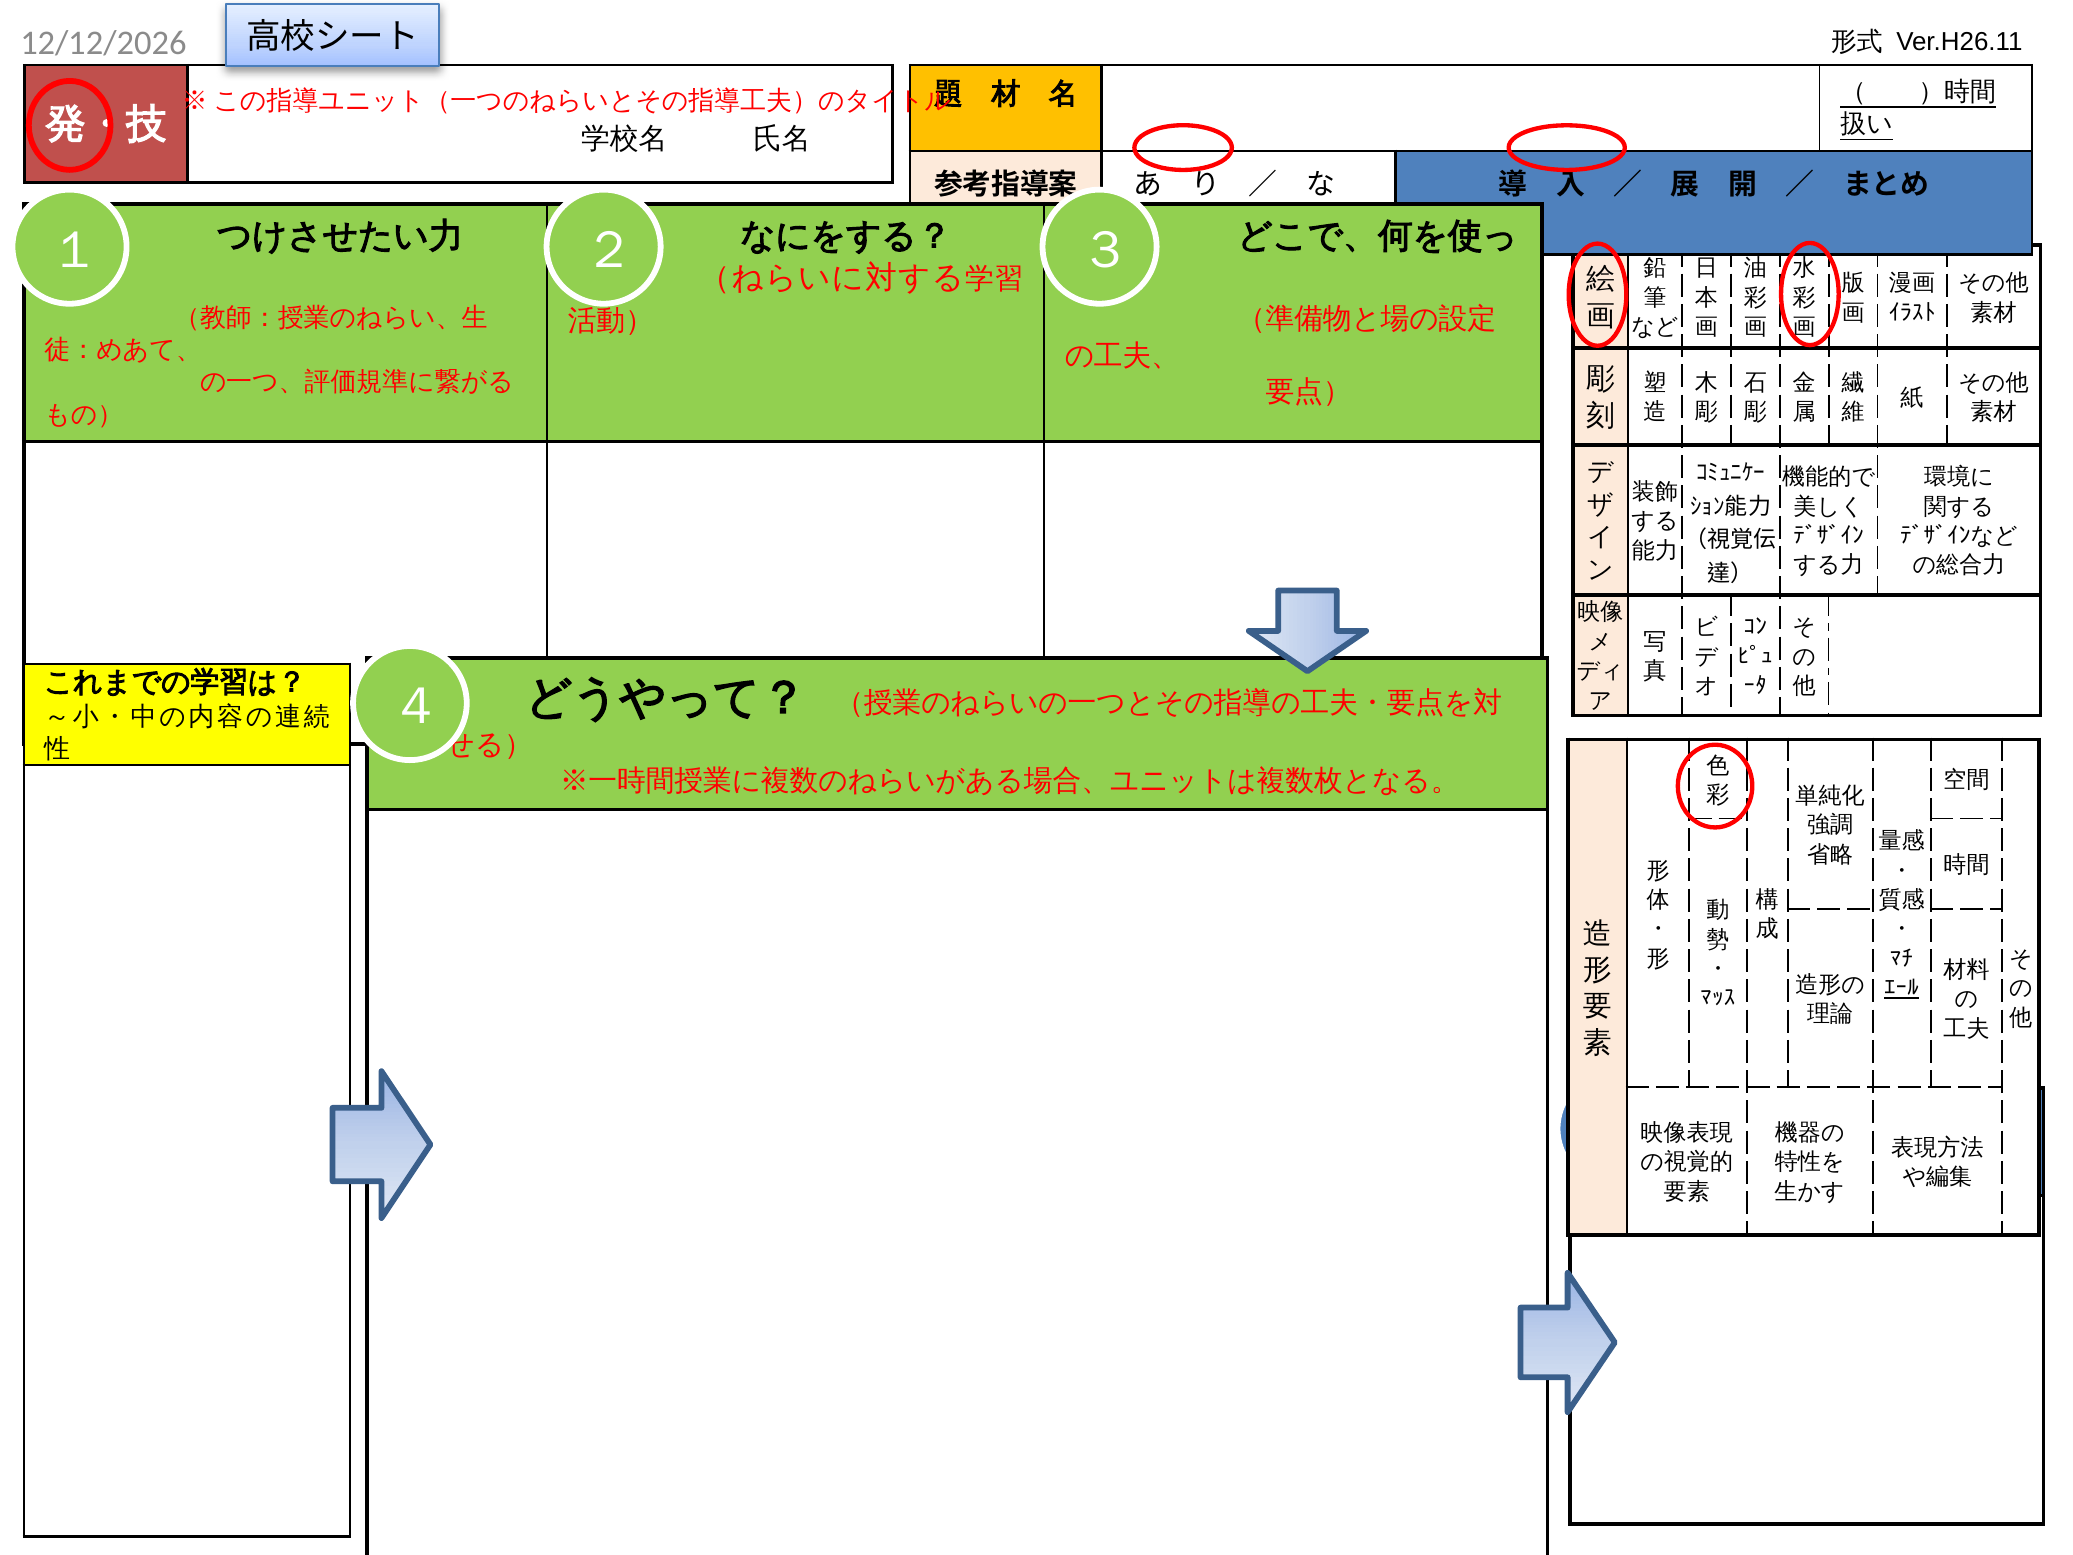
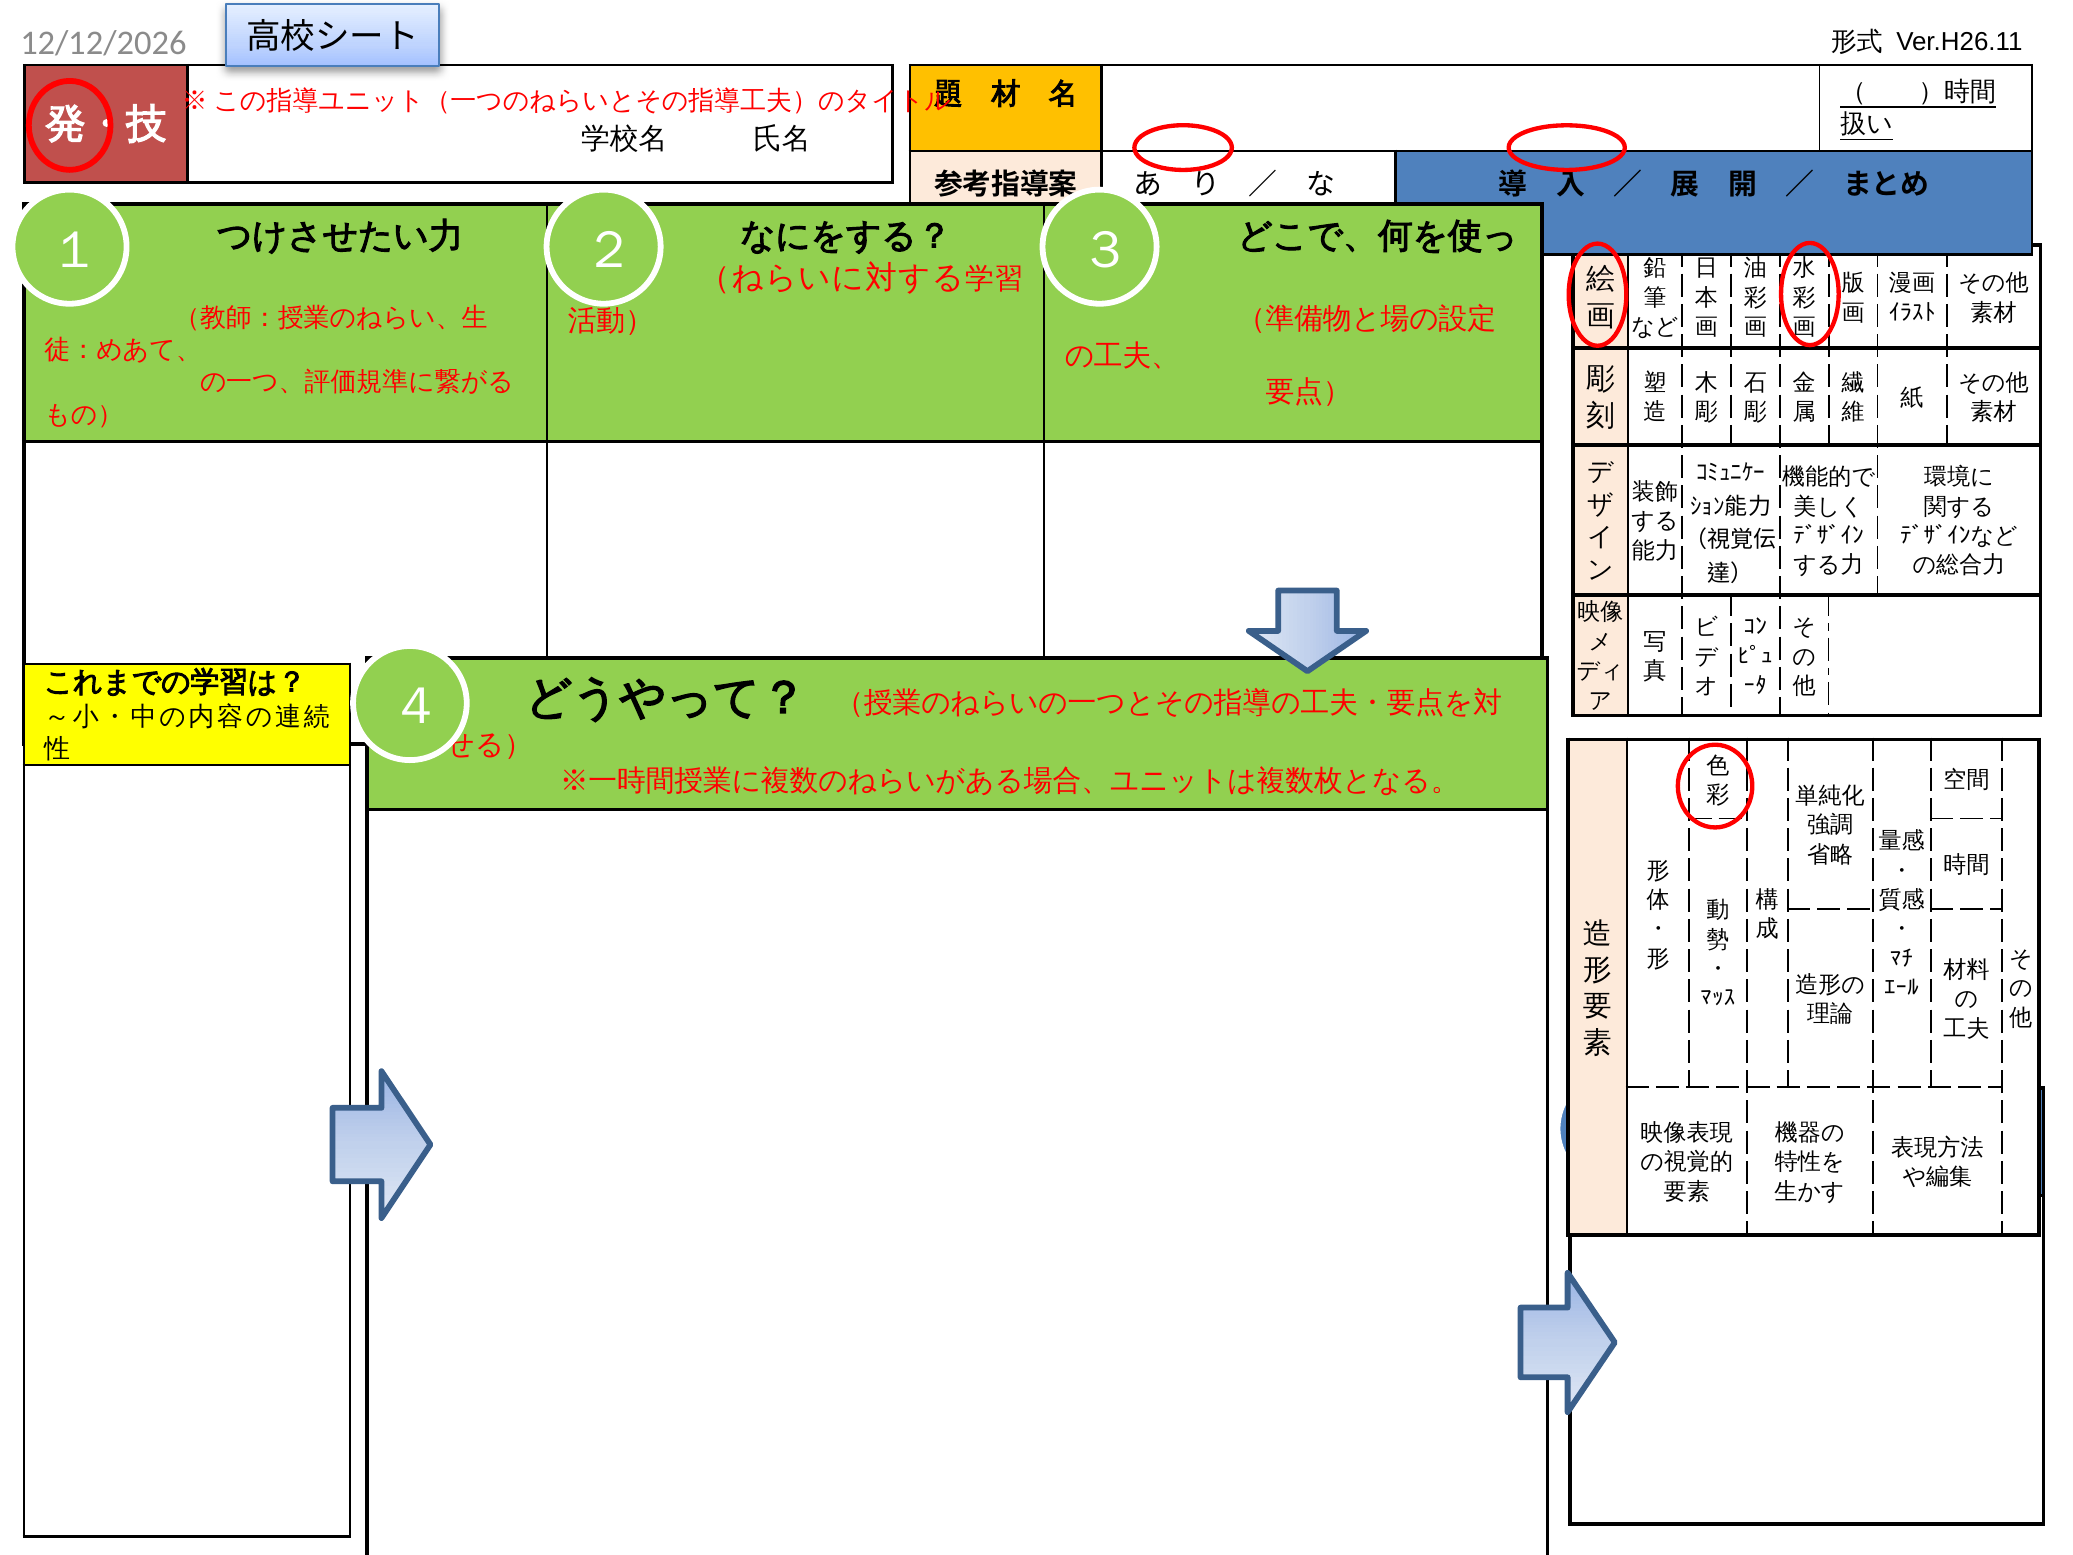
ｴｰﾙ underline: present -> none (1901, 988)
